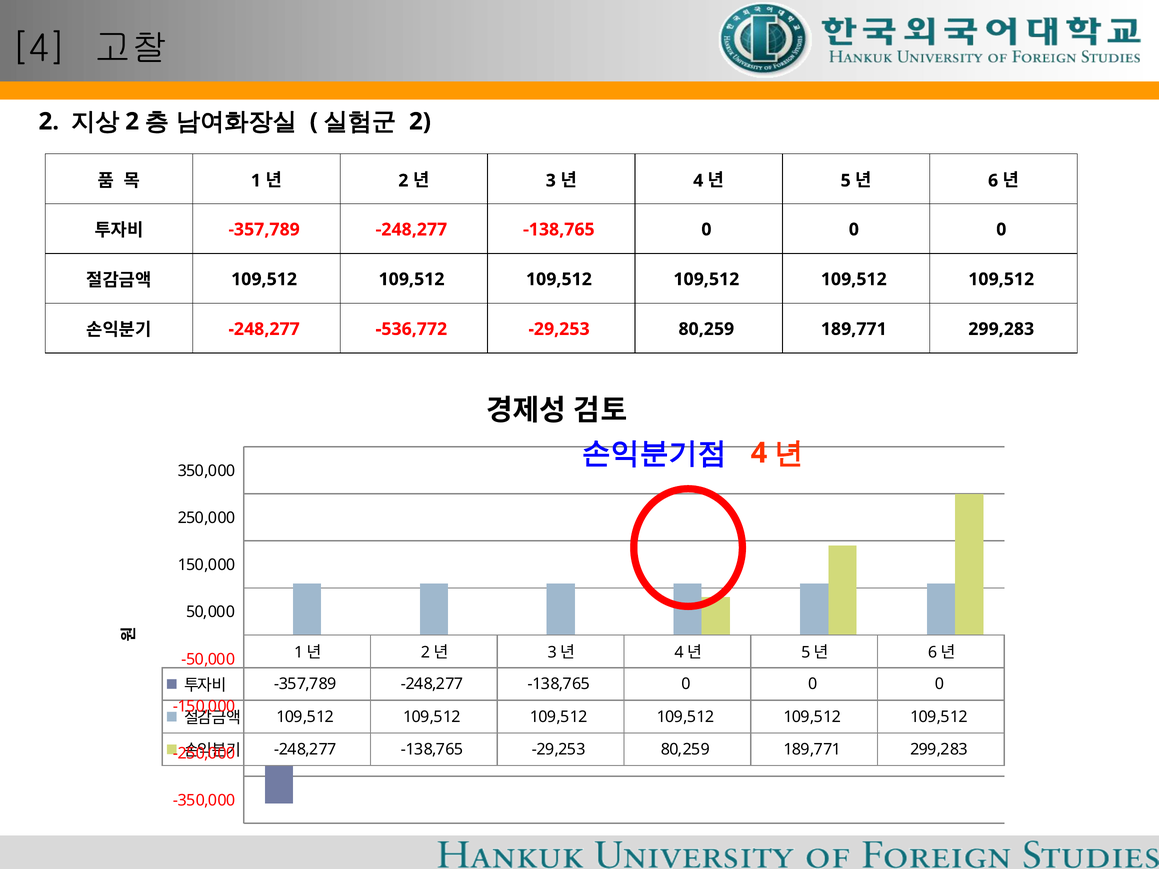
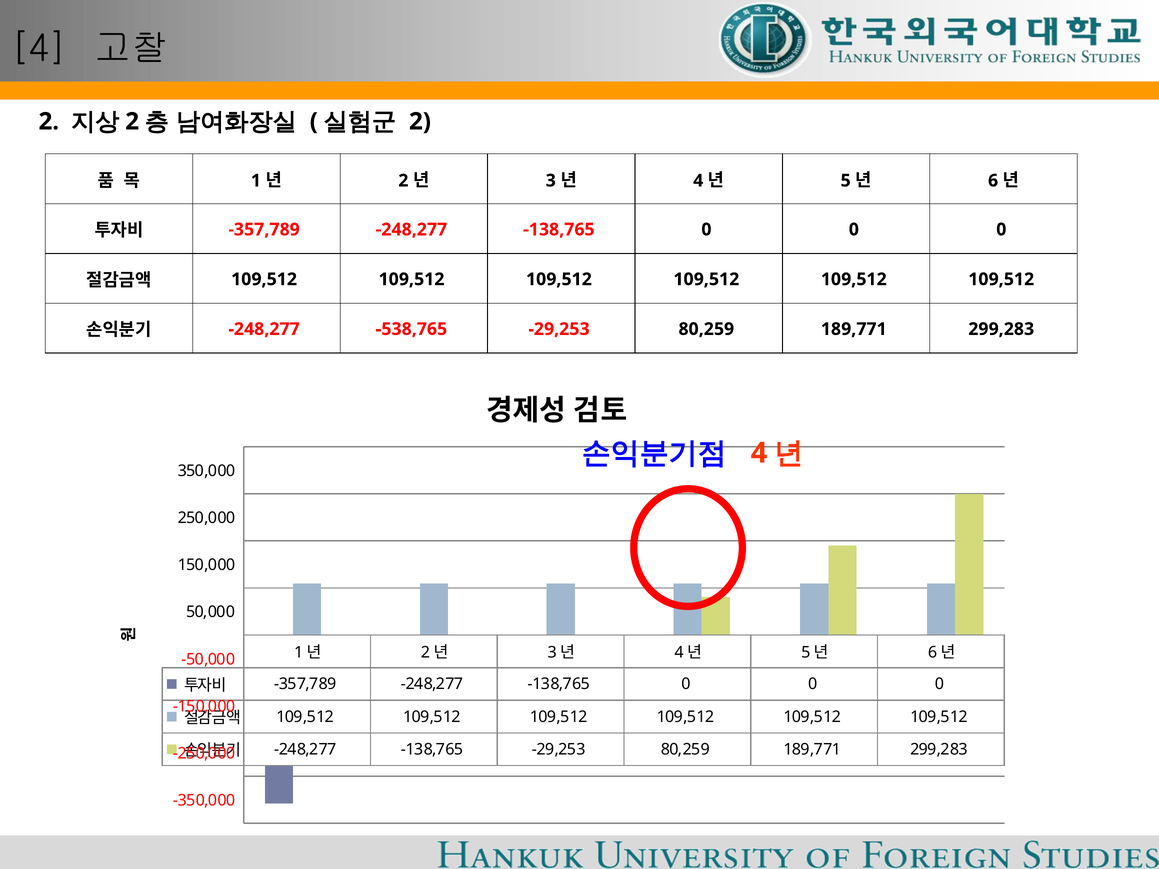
-536,772: -536,772 -> -538,765 (411, 329)
